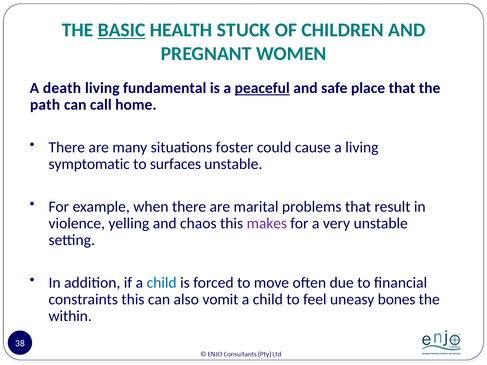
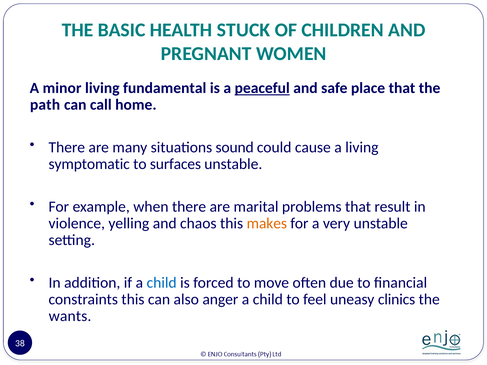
BASIC underline: present -> none (122, 30)
death: death -> minor (62, 88)
foster: foster -> sound (235, 147)
makes colour: purple -> orange (267, 223)
vomit: vomit -> anger (220, 300)
bones: bones -> clinics (397, 300)
within: within -> wants (70, 316)
